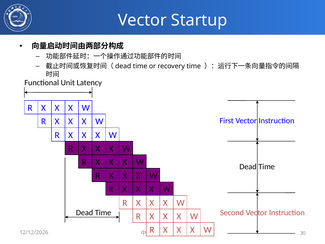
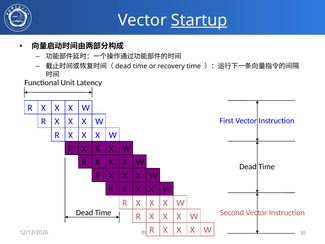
Startup underline: none -> present (199, 20)
